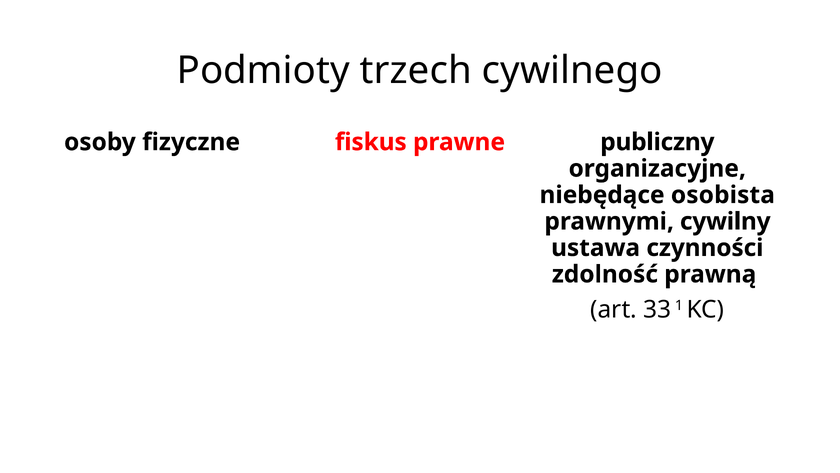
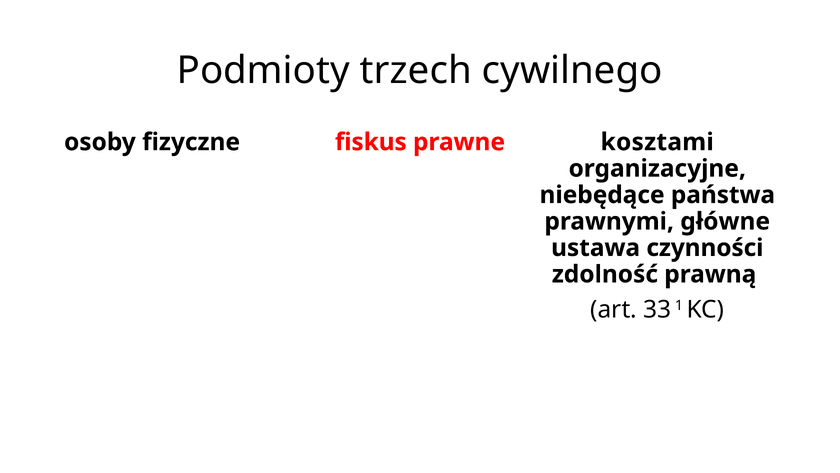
publiczny: publiczny -> kosztami (657, 142)
osobista: osobista -> państwa (723, 195)
cywilny: cywilny -> główne (725, 221)
